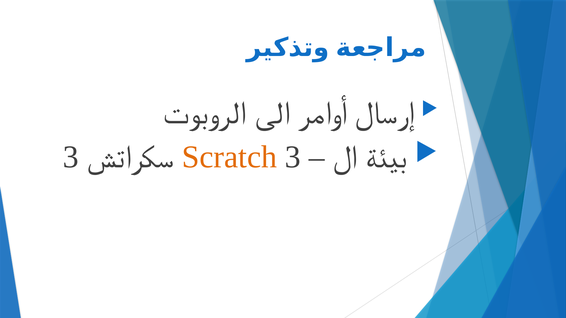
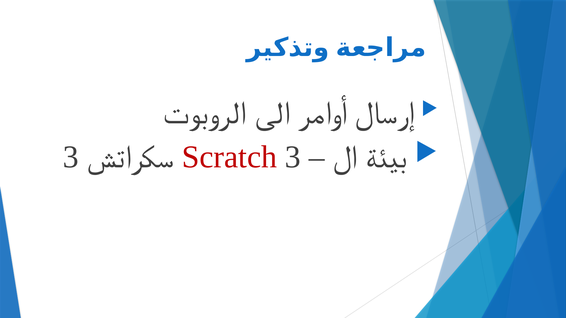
Scratch colour: orange -> red (229, 157)
